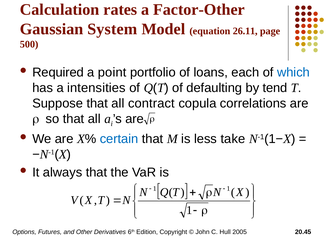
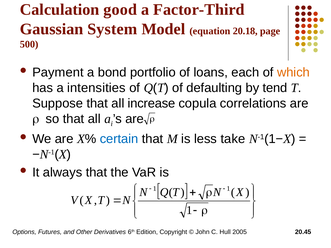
rates: rates -> good (120, 10)
Factor-Other: Factor-Other -> Factor-Third (199, 10)
26.11: 26.11 -> 20.18 (245, 31)
Required: Required -> Payment (58, 73)
point: point -> bond (112, 73)
which colour: blue -> orange (293, 73)
contract: contract -> increase (152, 103)
